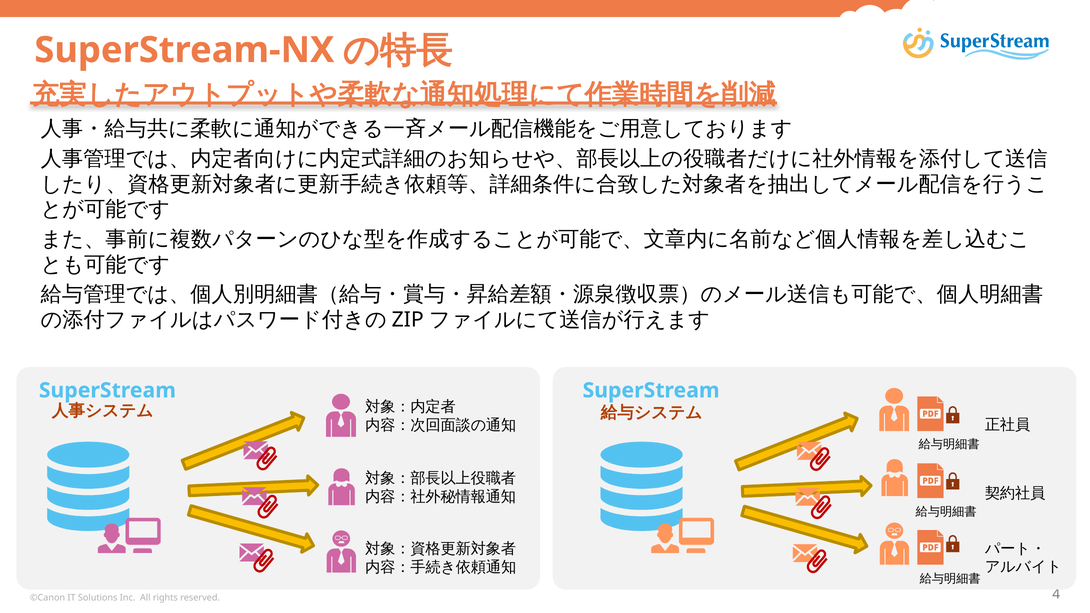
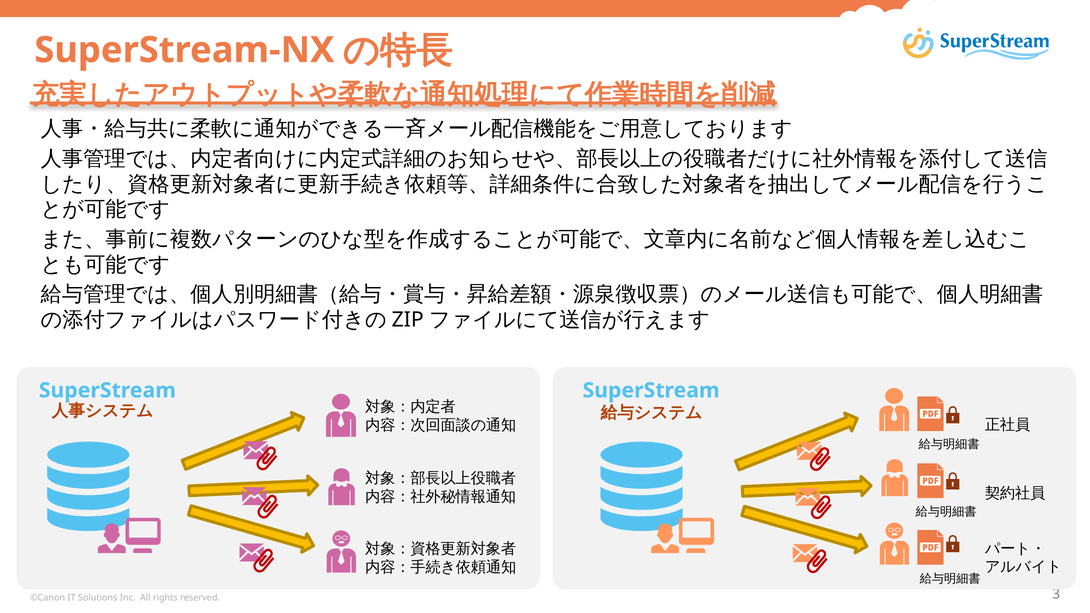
4: 4 -> 3 (1056, 595)
